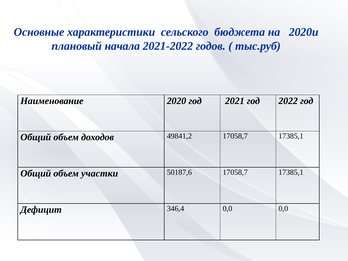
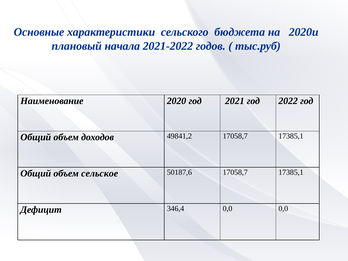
участки: участки -> сельское (100, 174)
